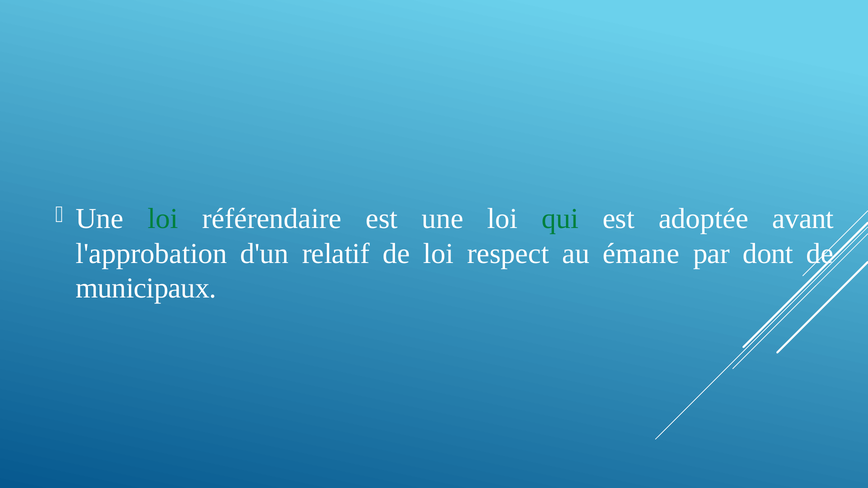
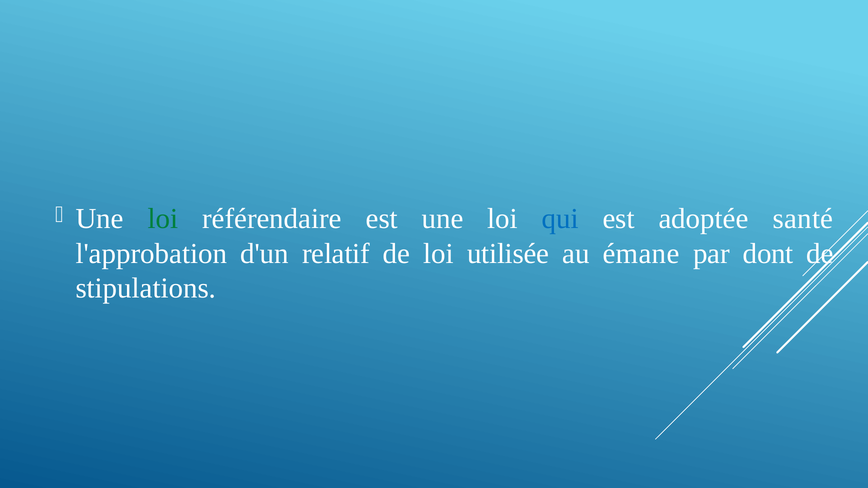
qui colour: green -> blue (560, 219)
avant: avant -> santé (803, 219)
respect: respect -> utilisée (508, 254)
municipaux: municipaux -> stipulations (146, 288)
